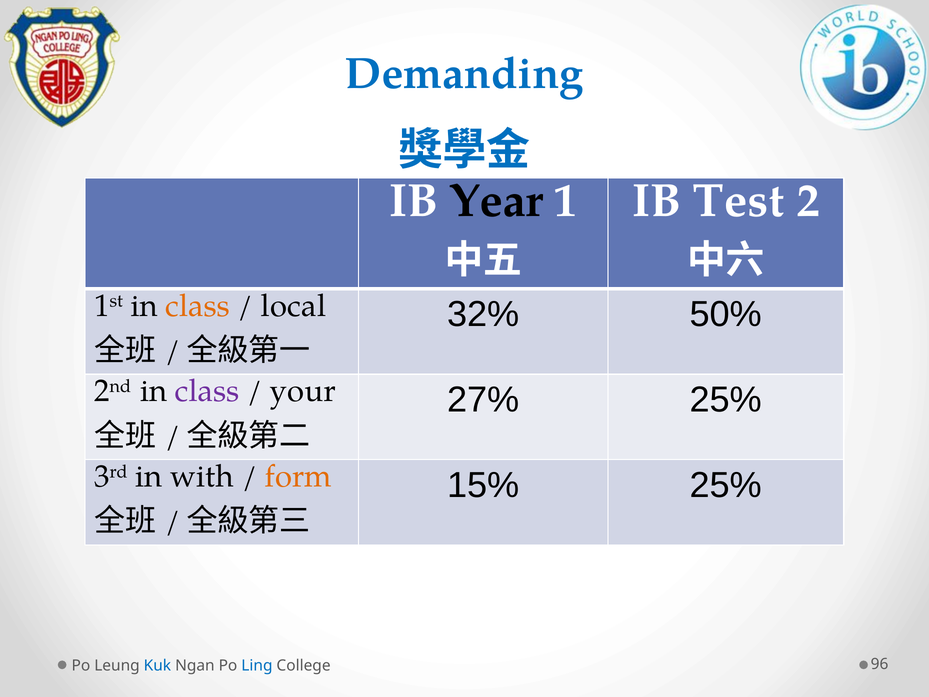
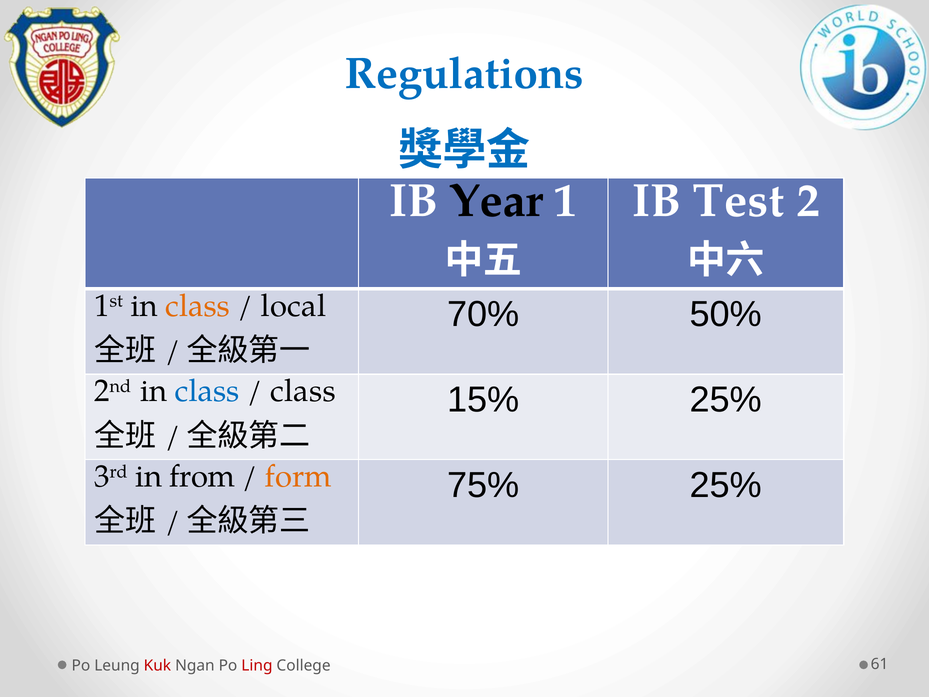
Demanding: Demanding -> Regulations (464, 74)
32%: 32% -> 70% (483, 314)
class colour: purple -> blue (207, 391)
your: your -> class (303, 391)
27%: 27% -> 15% (483, 400)
with: with -> from (202, 476)
15%: 15% -> 75% (483, 485)
Kuk colour: blue -> red (157, 665)
Ling colour: blue -> red (257, 665)
96: 96 -> 61 (880, 664)
